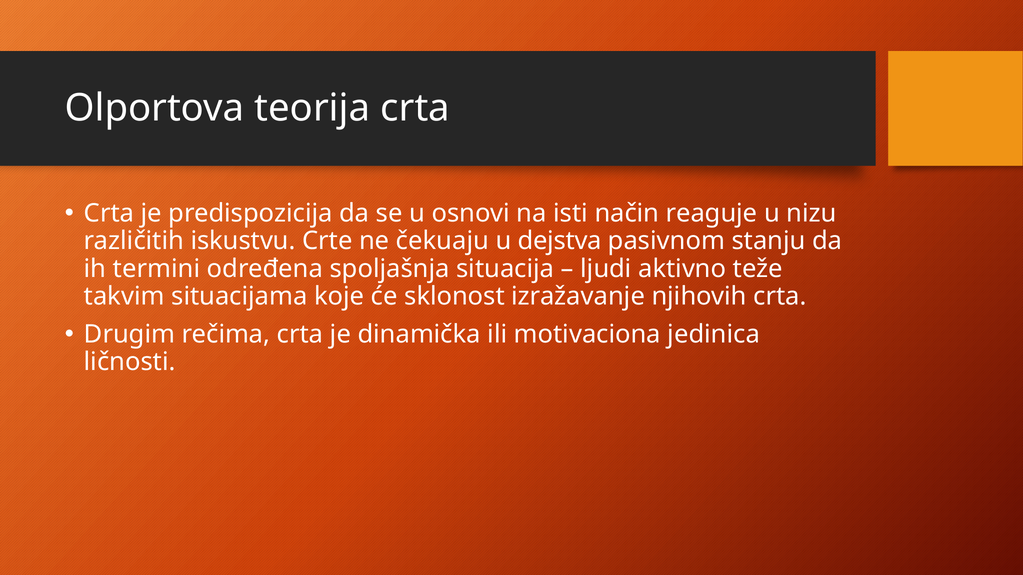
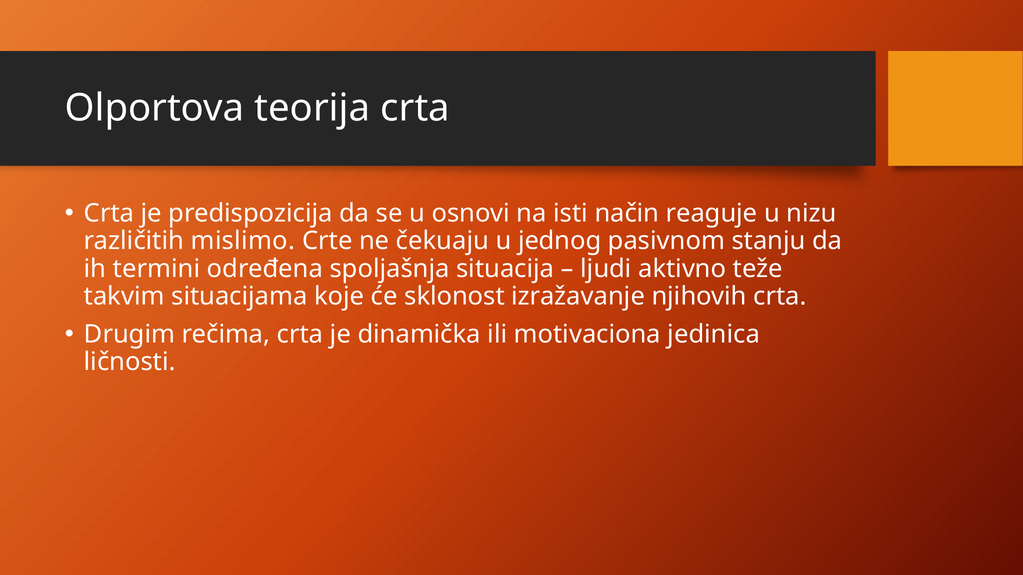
iskustvu: iskustvu -> mislimo (243, 241)
dejstva: dejstva -> jednog (560, 241)
